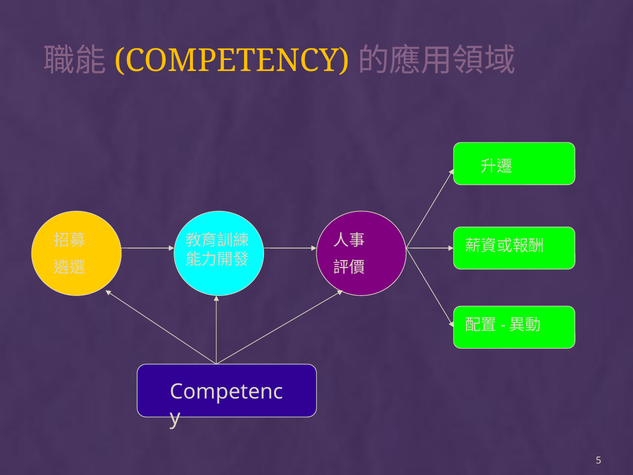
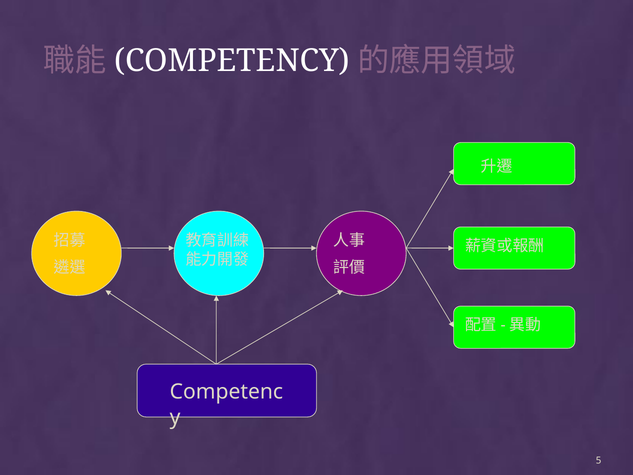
COMPETENCY colour: yellow -> white (232, 61)
